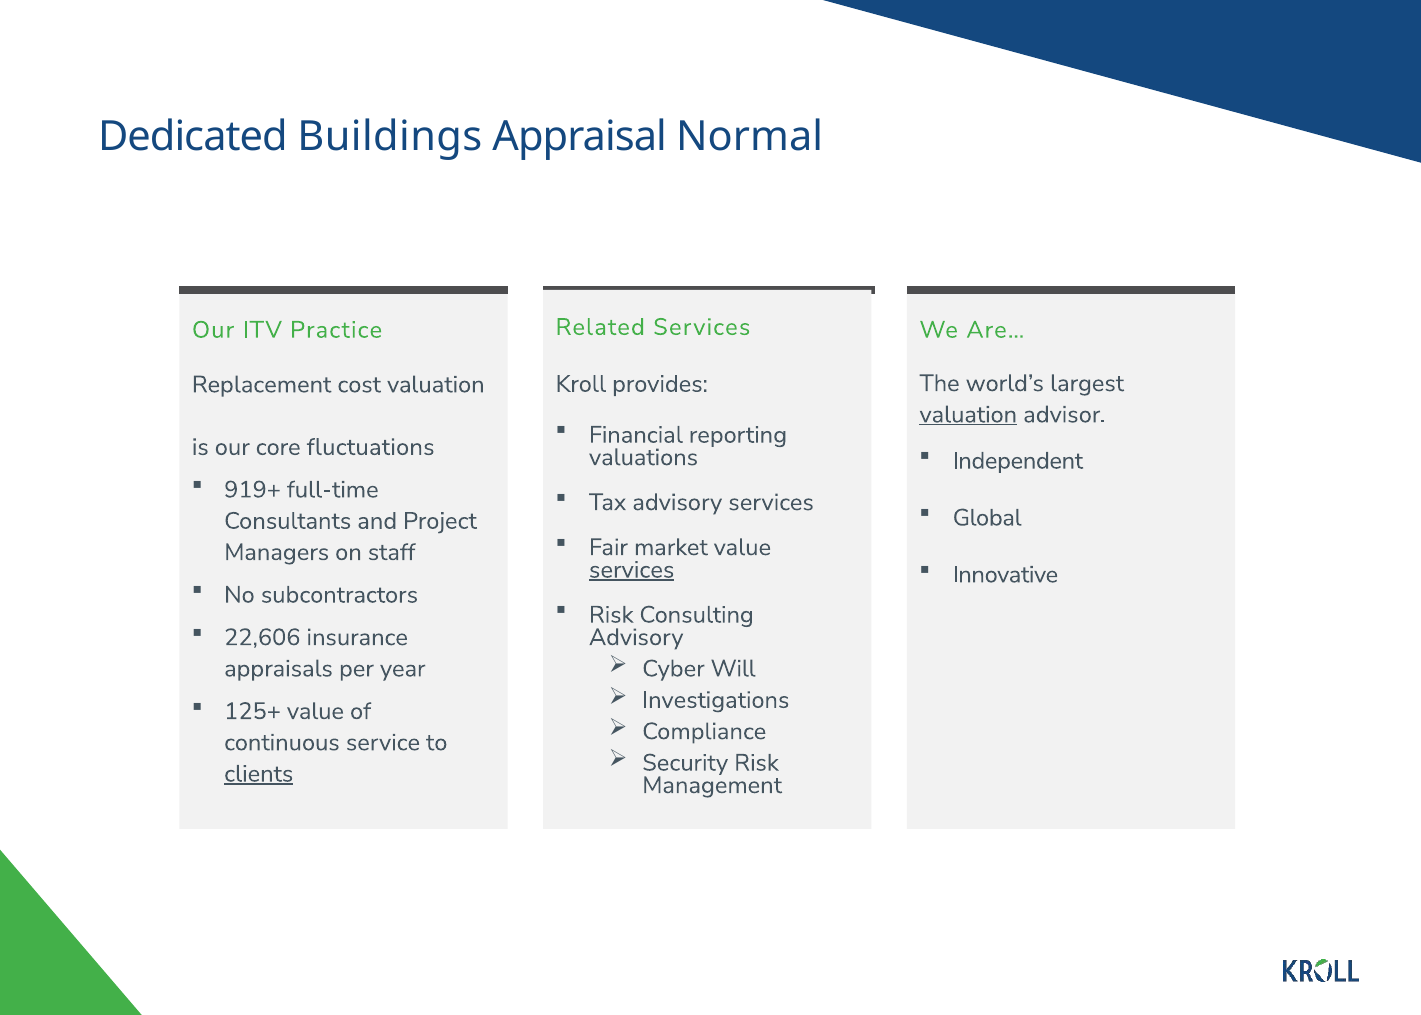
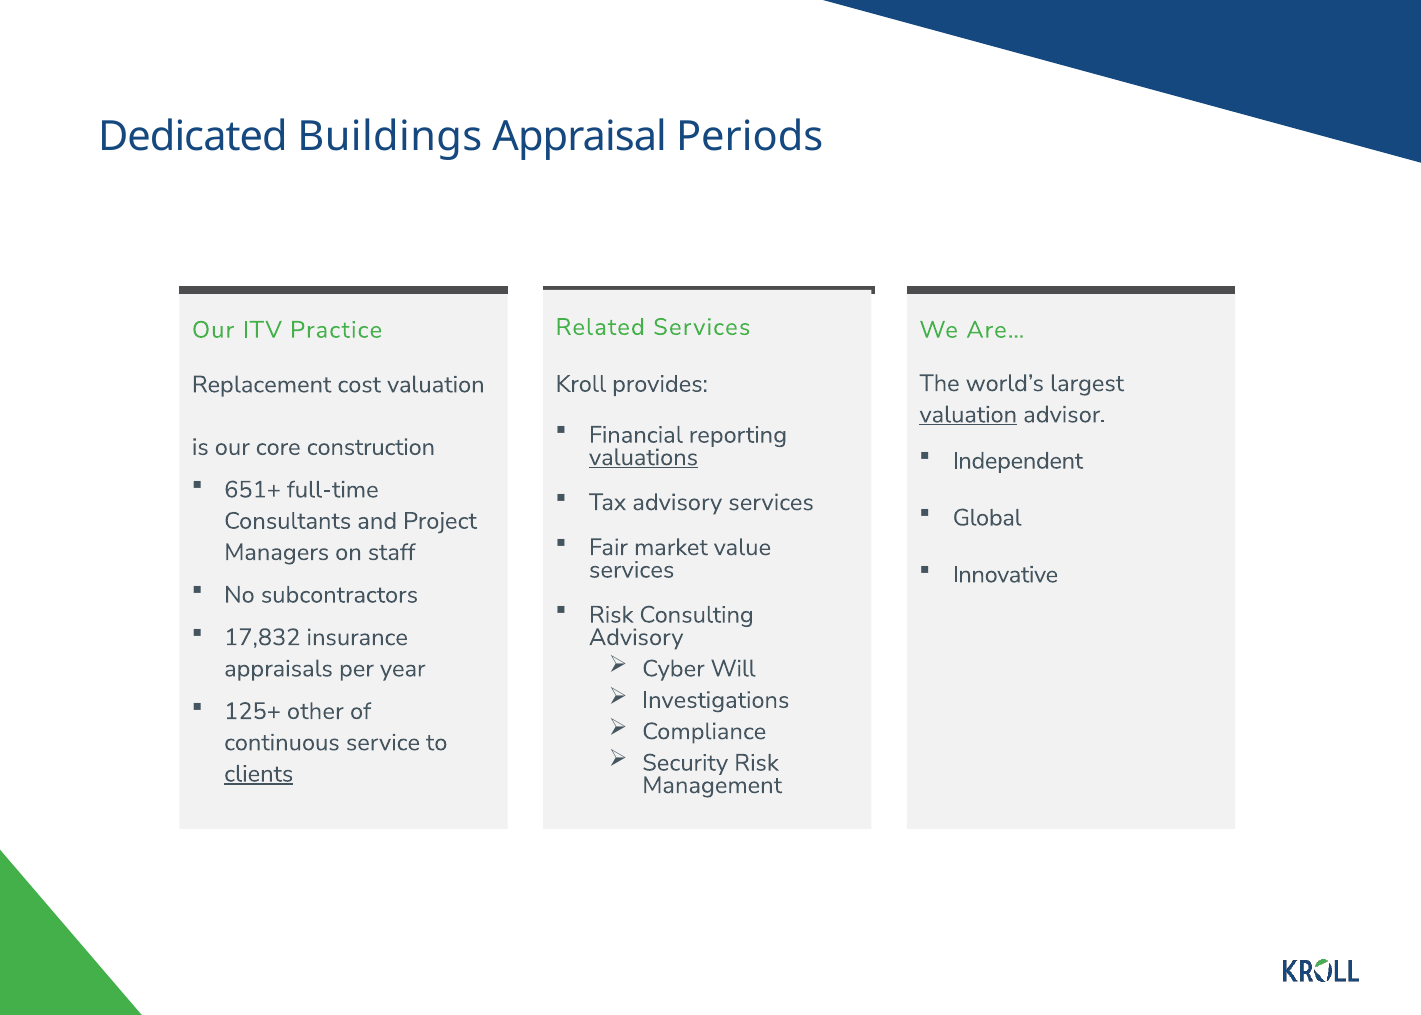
Normal: Normal -> Periods (750, 136)
fluctuations: fluctuations -> construction (371, 447)
valuations underline: none -> present (644, 457)
919+: 919+ -> 651+ (253, 490)
services underline: present -> none (632, 570)
22,606: 22,606 -> 17,832 (262, 637)
125+ value: value -> other (315, 711)
